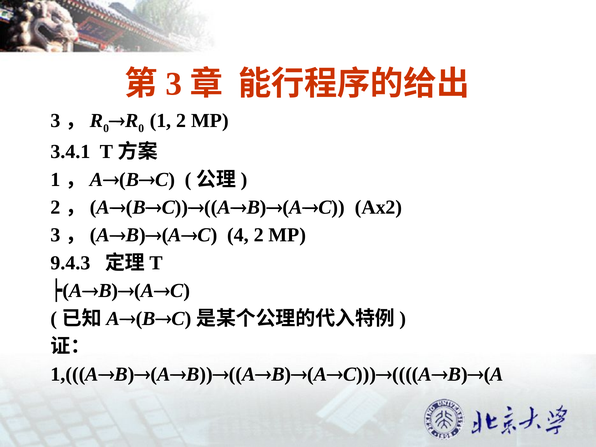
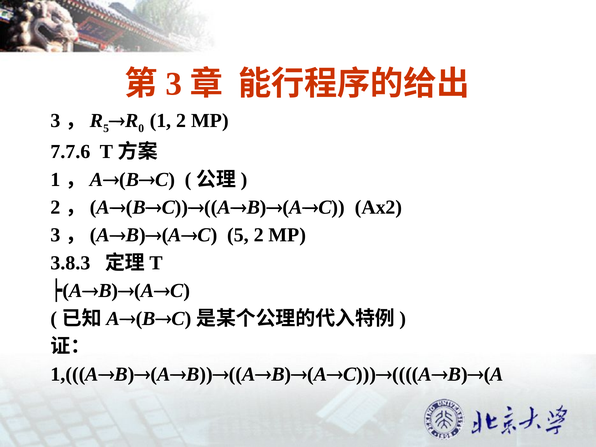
0: 0 -> 5 (106, 128)
3.4.1: 3.4.1 -> 7.7.6 (71, 152)
4: 4 -> 5 (238, 235)
9.4.3: 9.4.3 -> 3.8.3 (71, 263)
